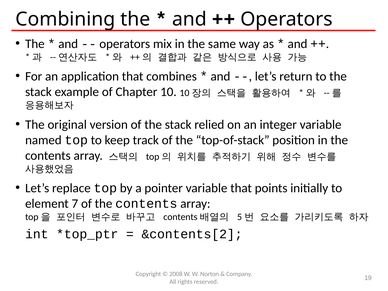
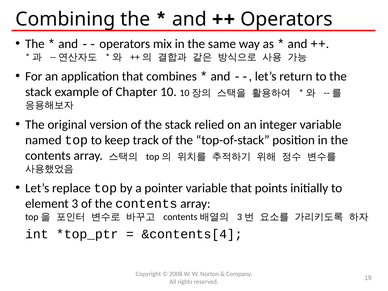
element 7: 7 -> 3 (75, 204)
5: 5 -> 3 (240, 217)
&contents[2: &contents[2 -> &contents[4 (192, 234)
